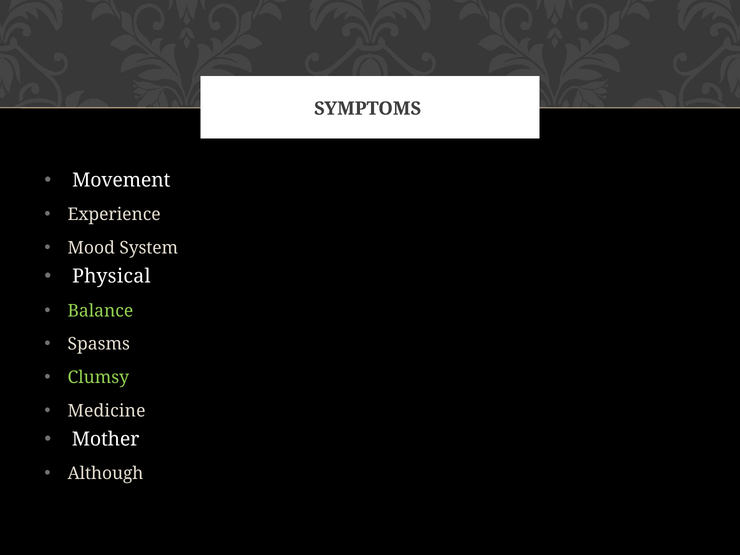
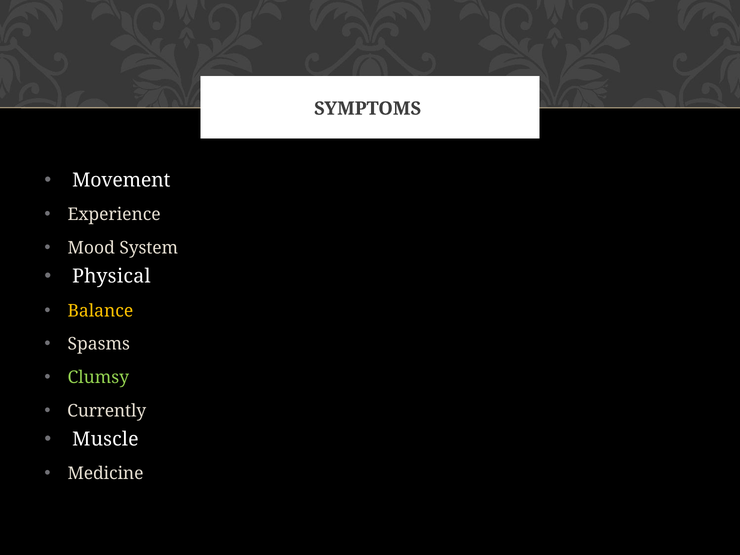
Balance colour: light green -> yellow (100, 311)
Medicine: Medicine -> Currently (107, 411)
Mother: Mother -> Muscle (105, 439)
Although: Although -> Medicine (106, 474)
